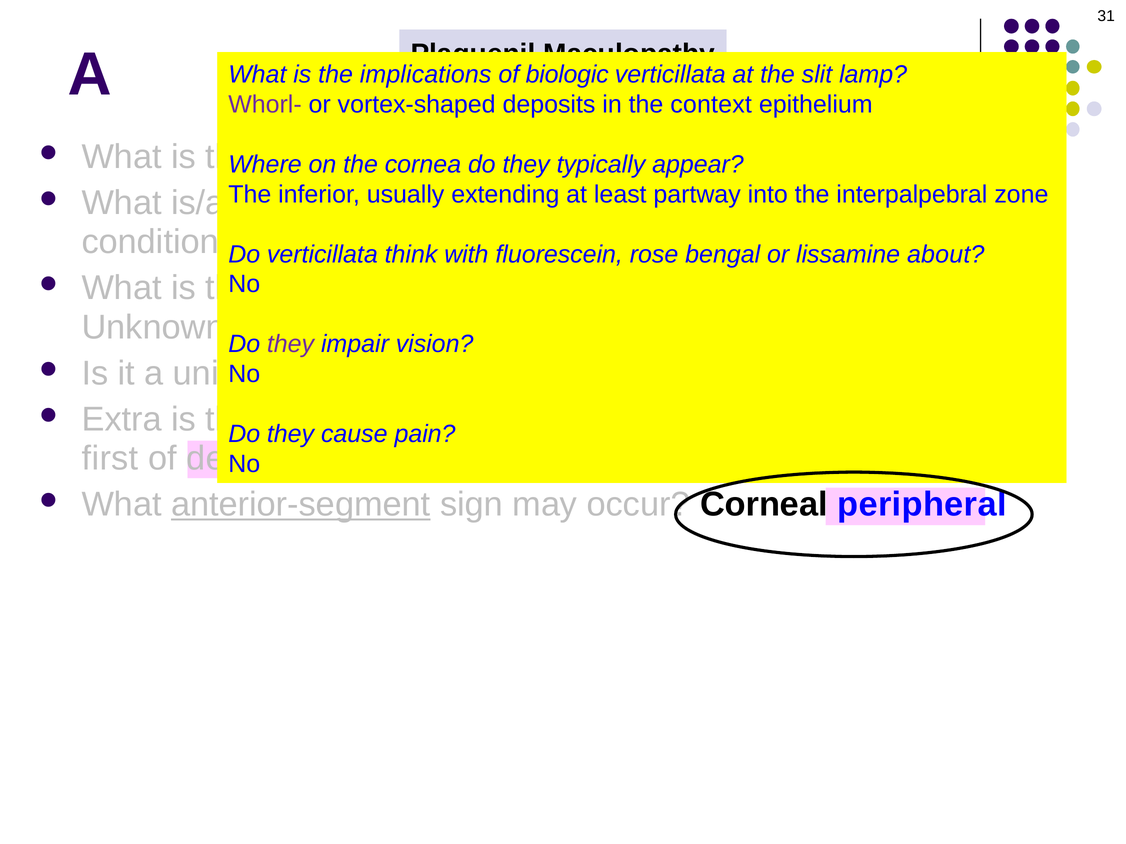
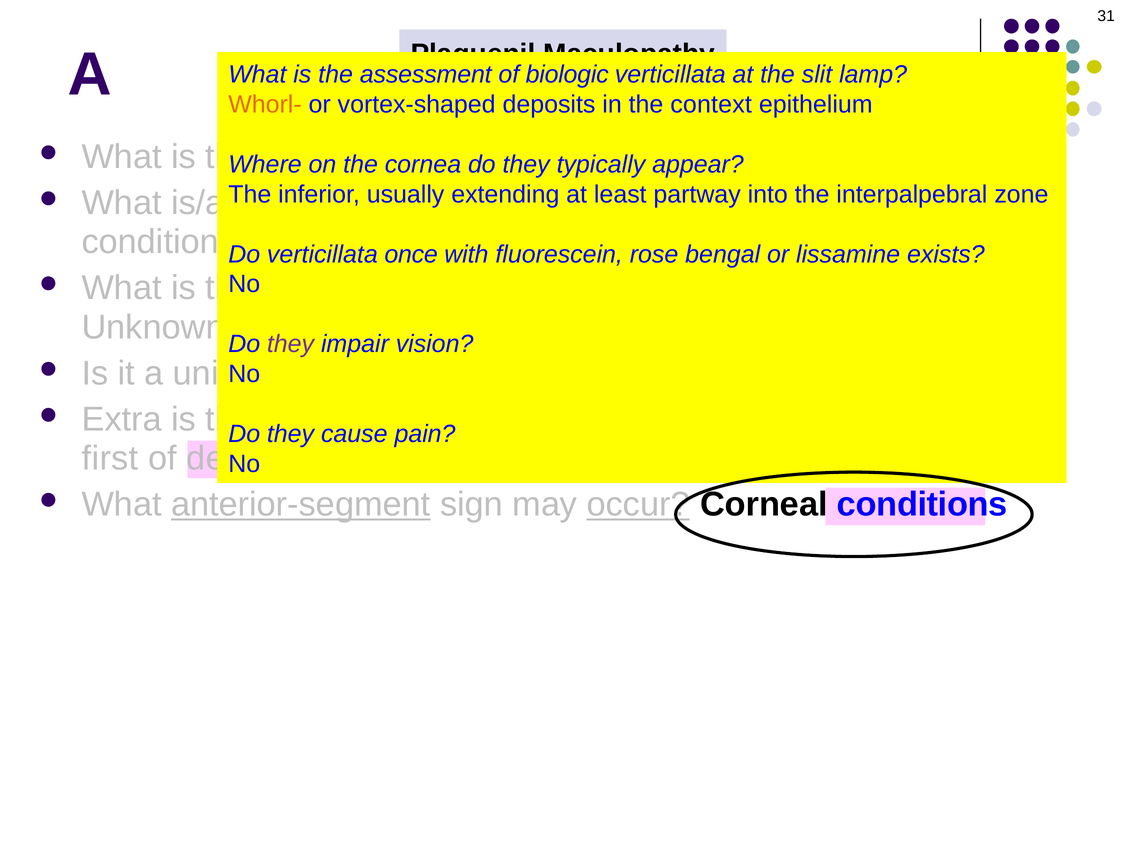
implications: implications -> assessment (426, 74)
Whorl- colour: purple -> orange (265, 104)
think: think -> once (411, 254)
about: about -> exists (946, 254)
occur underline: none -> present (638, 505)
Corneal peripheral: peripheral -> conditions (922, 505)
